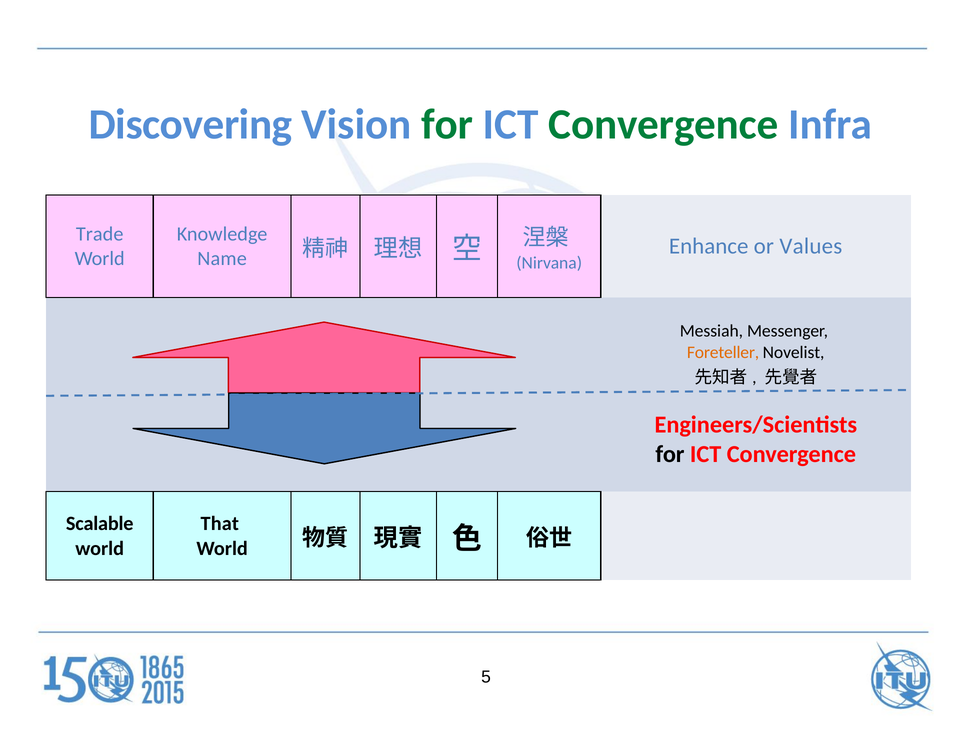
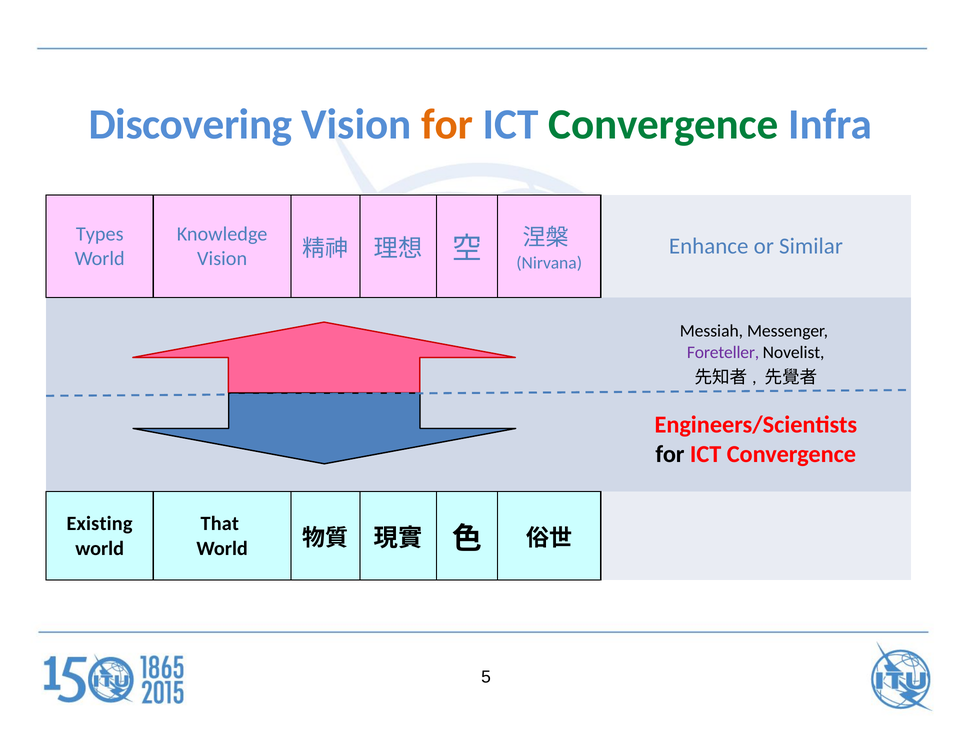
for colour: green -> orange (447, 124)
Trade: Trade -> Types (100, 234)
Values: Values -> Similar (811, 246)
Name: Name -> Vision (222, 259)
Foreteller colour: orange -> purple (723, 352)
Scalable: Scalable -> Existing (100, 524)
